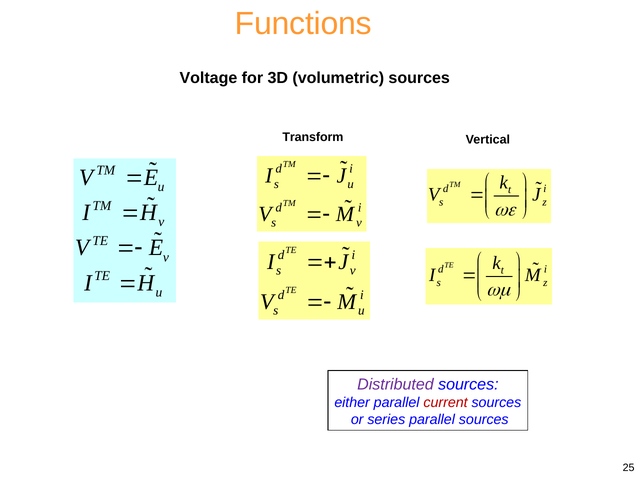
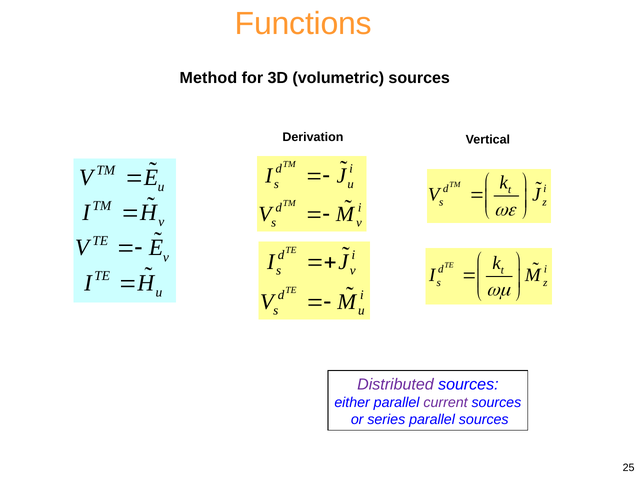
Voltage: Voltage -> Method (208, 78)
Transform: Transform -> Derivation (313, 137)
current colour: red -> purple (446, 403)
